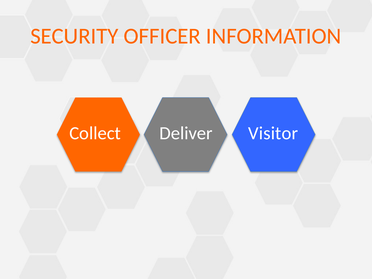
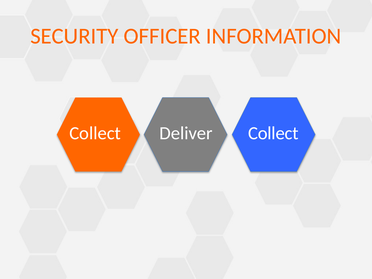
Deliver Visitor: Visitor -> Collect (273, 133)
